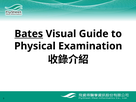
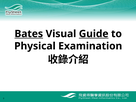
Guide underline: none -> present (94, 34)
